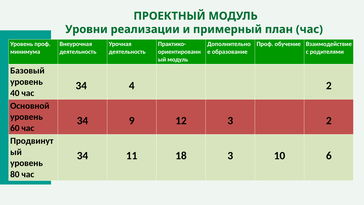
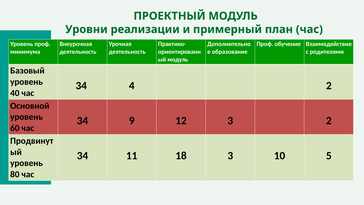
6: 6 -> 5 (329, 156)
